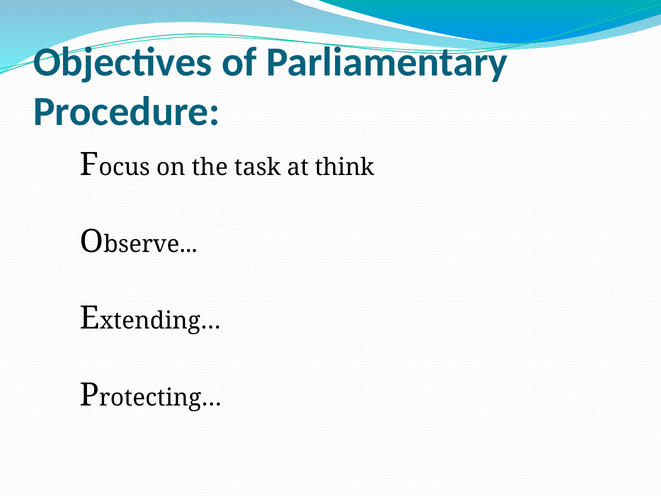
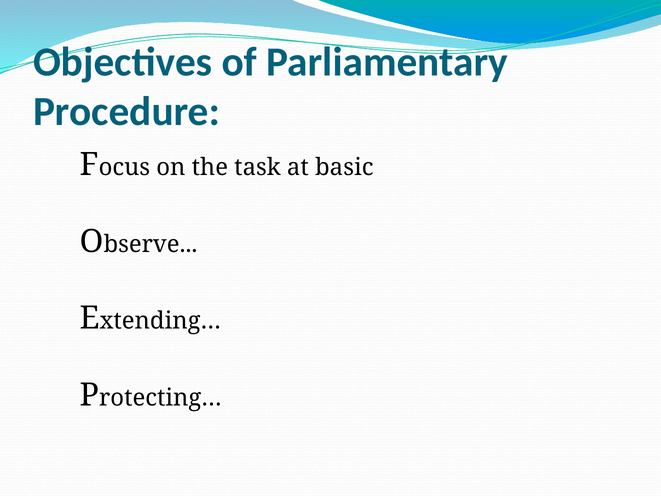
think: think -> basic (344, 167)
